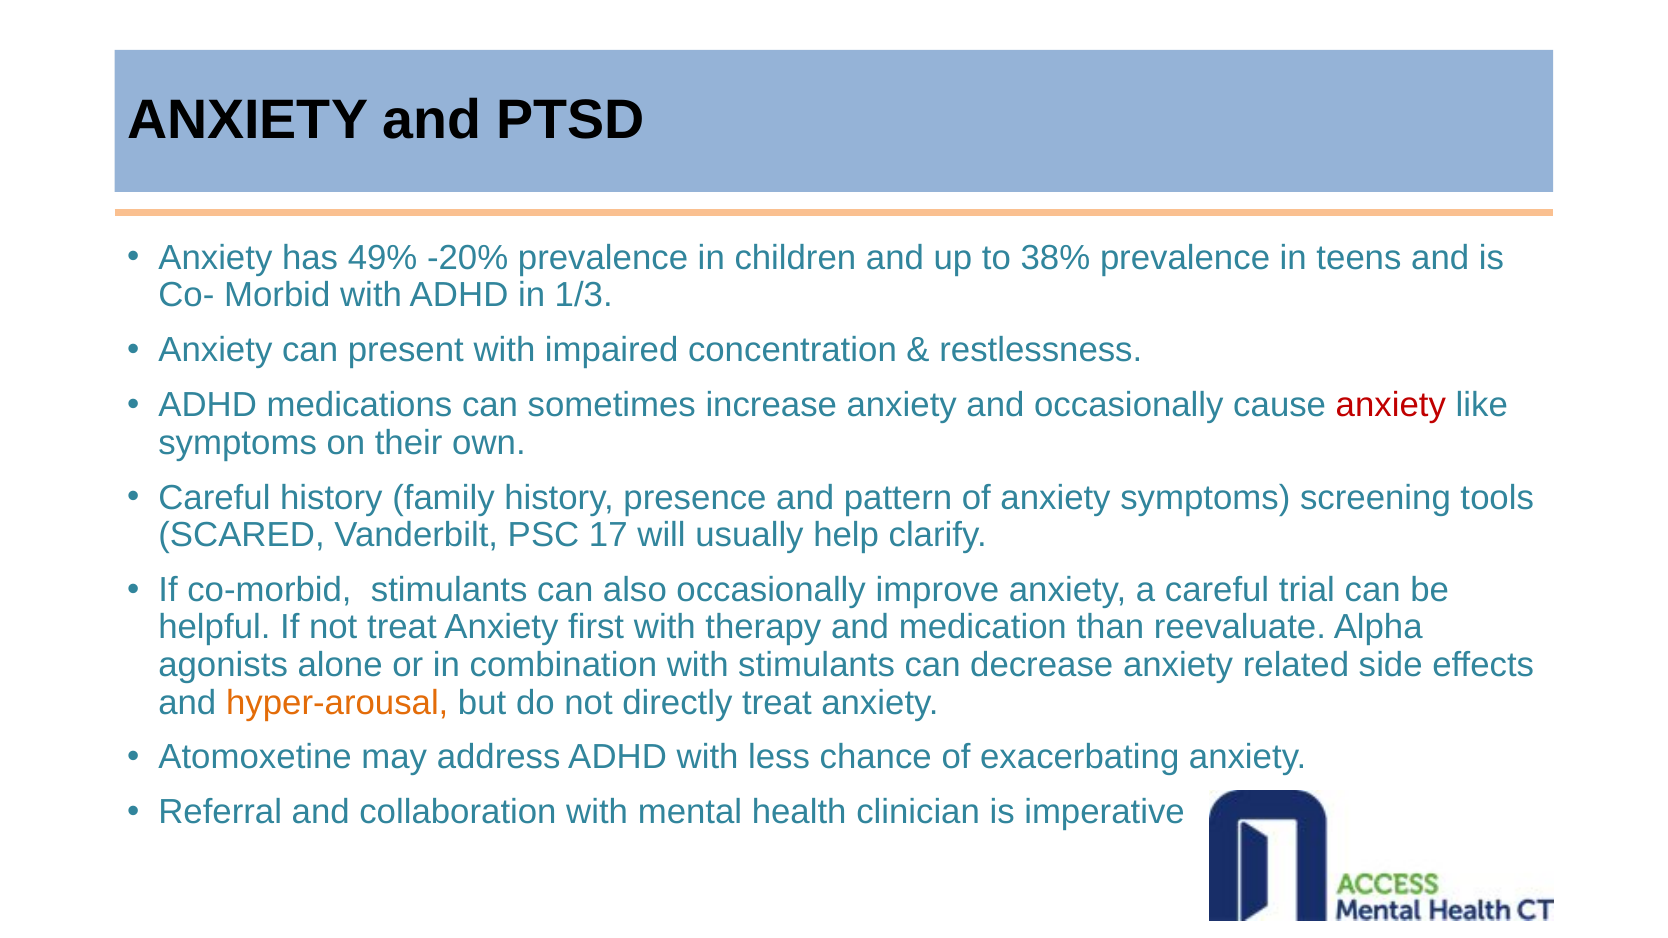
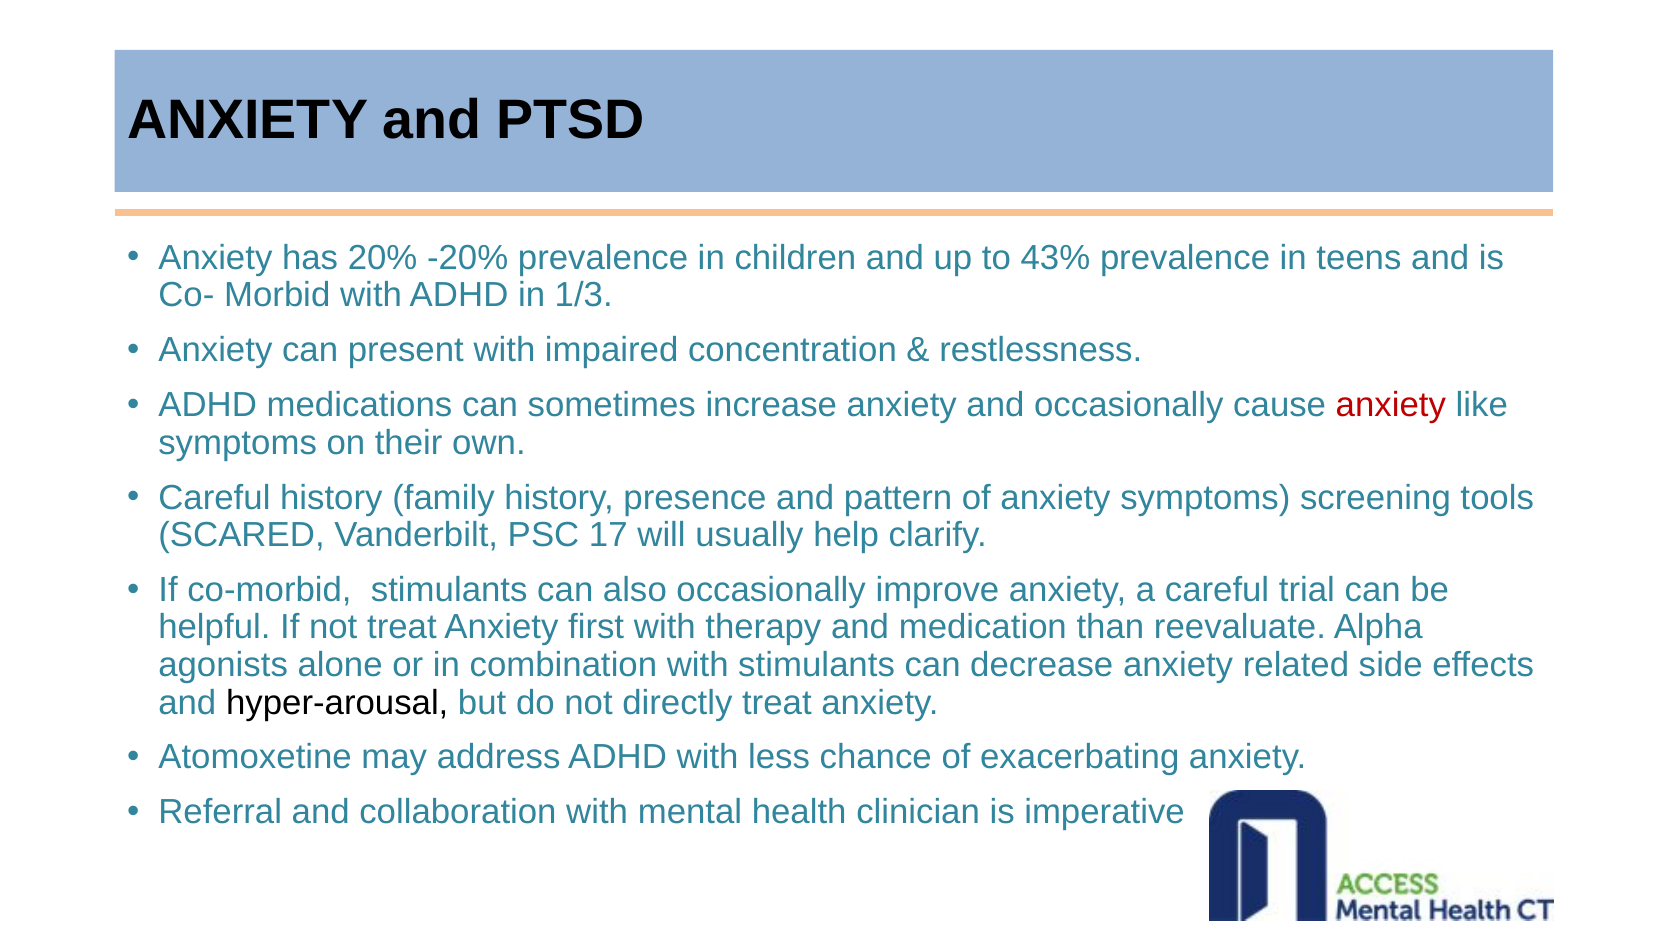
49%: 49% -> 20% (383, 258)
38%: 38% -> 43% (1055, 258)
hyper-arousal colour: orange -> black (337, 703)
